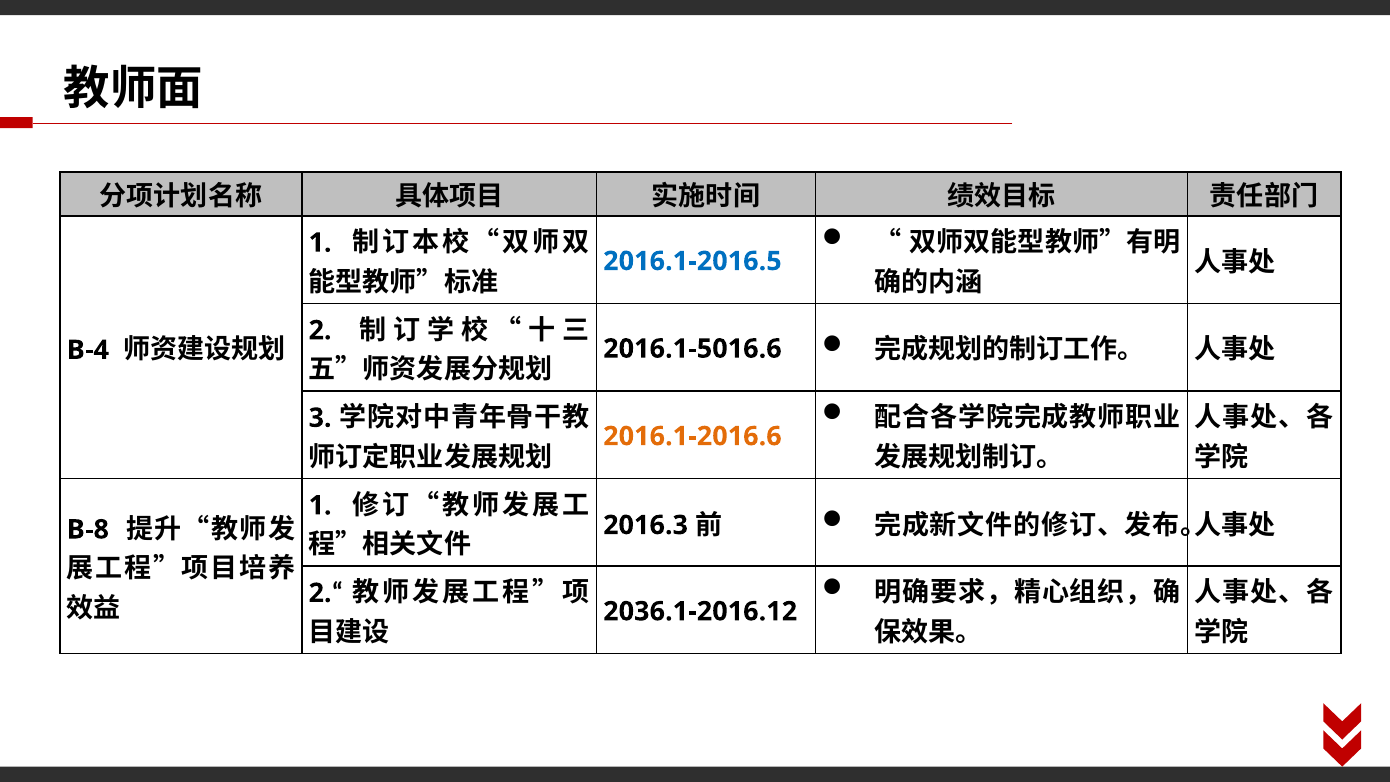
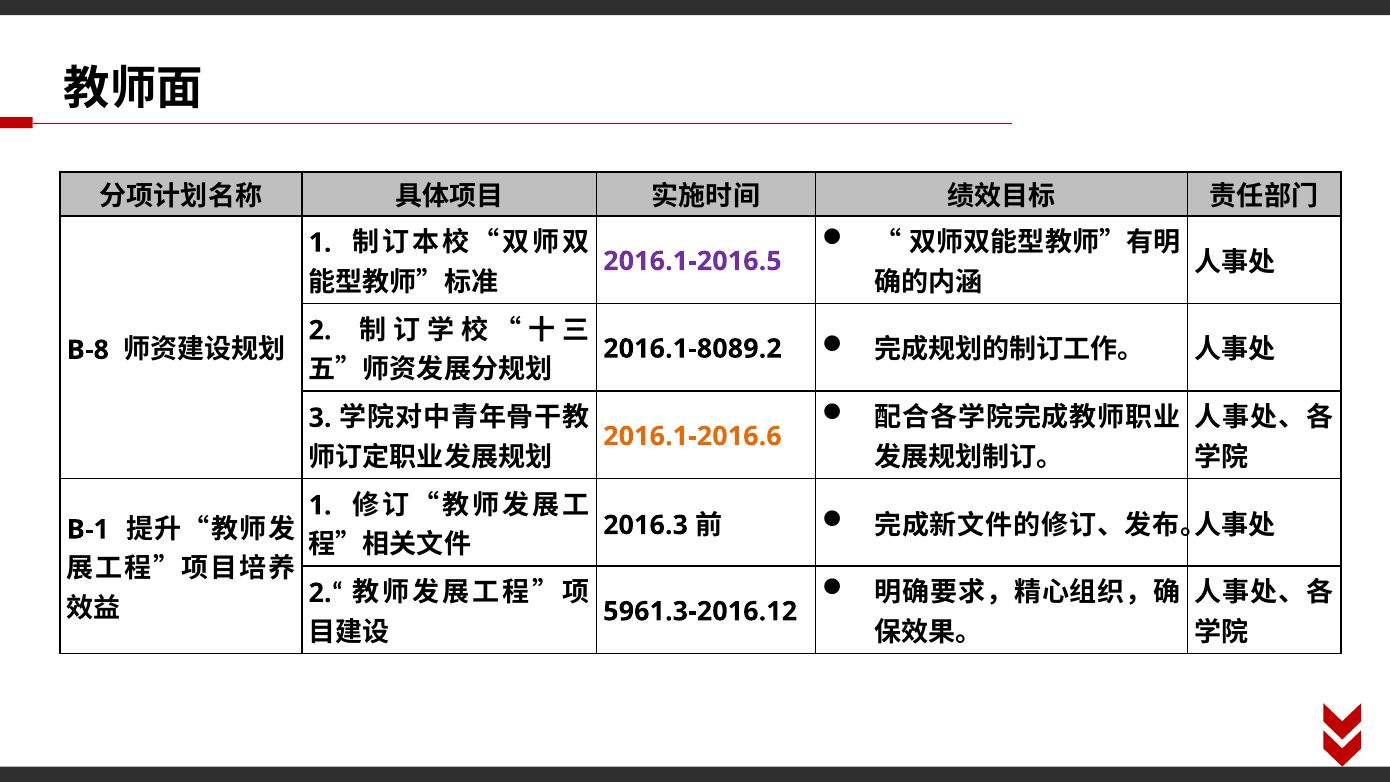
2016.1-2016.5 colour: blue -> purple (692, 261)
2016.1-5016.6: 2016.1-5016.6 -> 2016.1-8089.2 (692, 349)
B-4: B-4 -> B-8 (88, 350)
B-8: B-8 -> B-1 (88, 530)
2036.1-2016.12: 2036.1-2016.12 -> 5961.3-2016.12 (700, 611)
